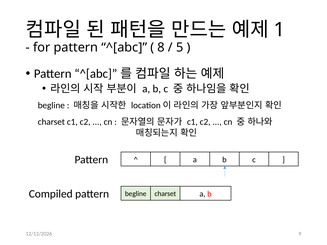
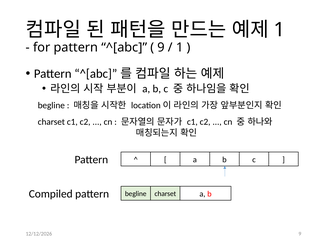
8: 8 -> 9 (161, 47)
5: 5 -> 1 (180, 47)
